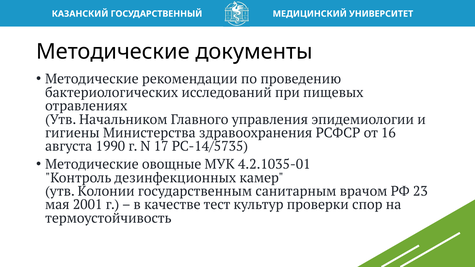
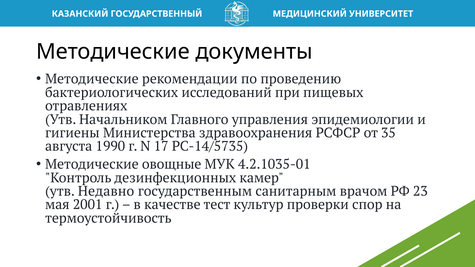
16: 16 -> 35 (388, 133)
Колонии: Колонии -> Недавно (106, 191)
